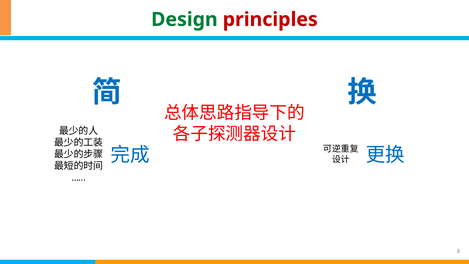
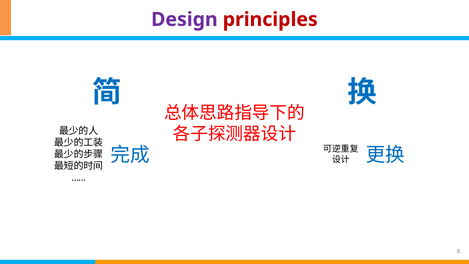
Design colour: green -> purple (184, 19)
